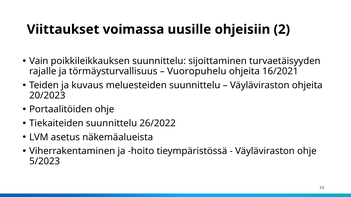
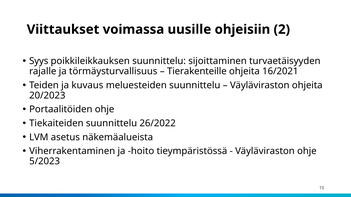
Vain: Vain -> Syys (39, 61)
Vuoropuhelu: Vuoropuhelu -> Tierakenteille (197, 71)
